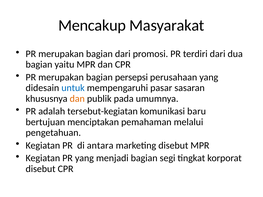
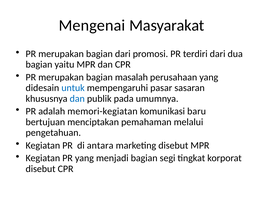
Mencakup: Mencakup -> Mengenai (92, 25)
persepsi: persepsi -> masalah (131, 77)
dan colour: orange -> blue (77, 99)
tersebut-kegiatan: tersebut-kegiatan -> memori-kegiatan (102, 111)
